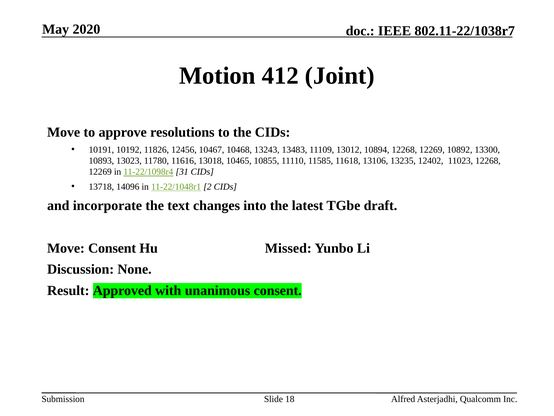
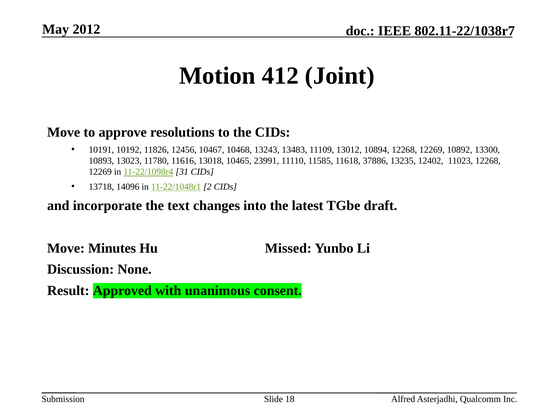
2020: 2020 -> 2012 (86, 29)
10855: 10855 -> 23991 (266, 161)
13106: 13106 -> 37886 (375, 161)
Move Consent: Consent -> Minutes (112, 248)
